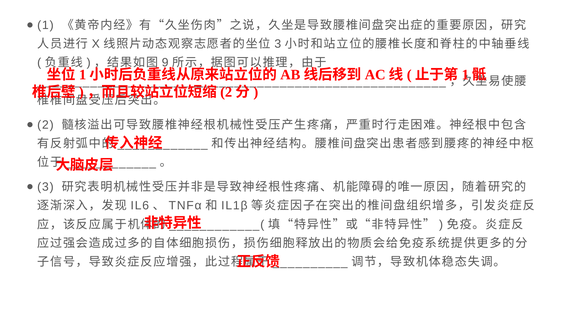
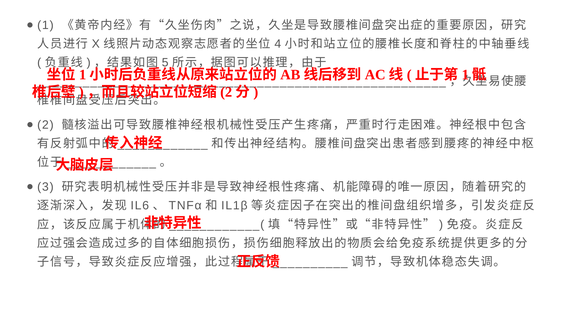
3: 3 -> 4 (278, 44)
9: 9 -> 5 (165, 63)
